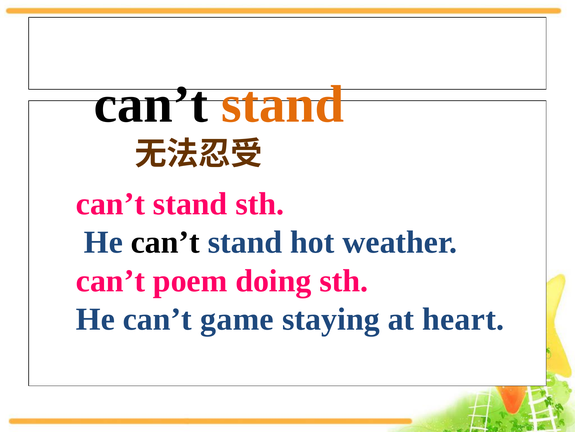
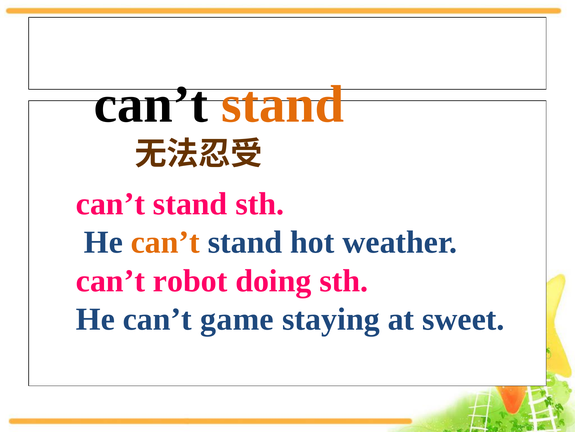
can’t colour: black -> orange (165, 242)
poem: poem -> robot (190, 280)
heart: heart -> sweet (463, 319)
